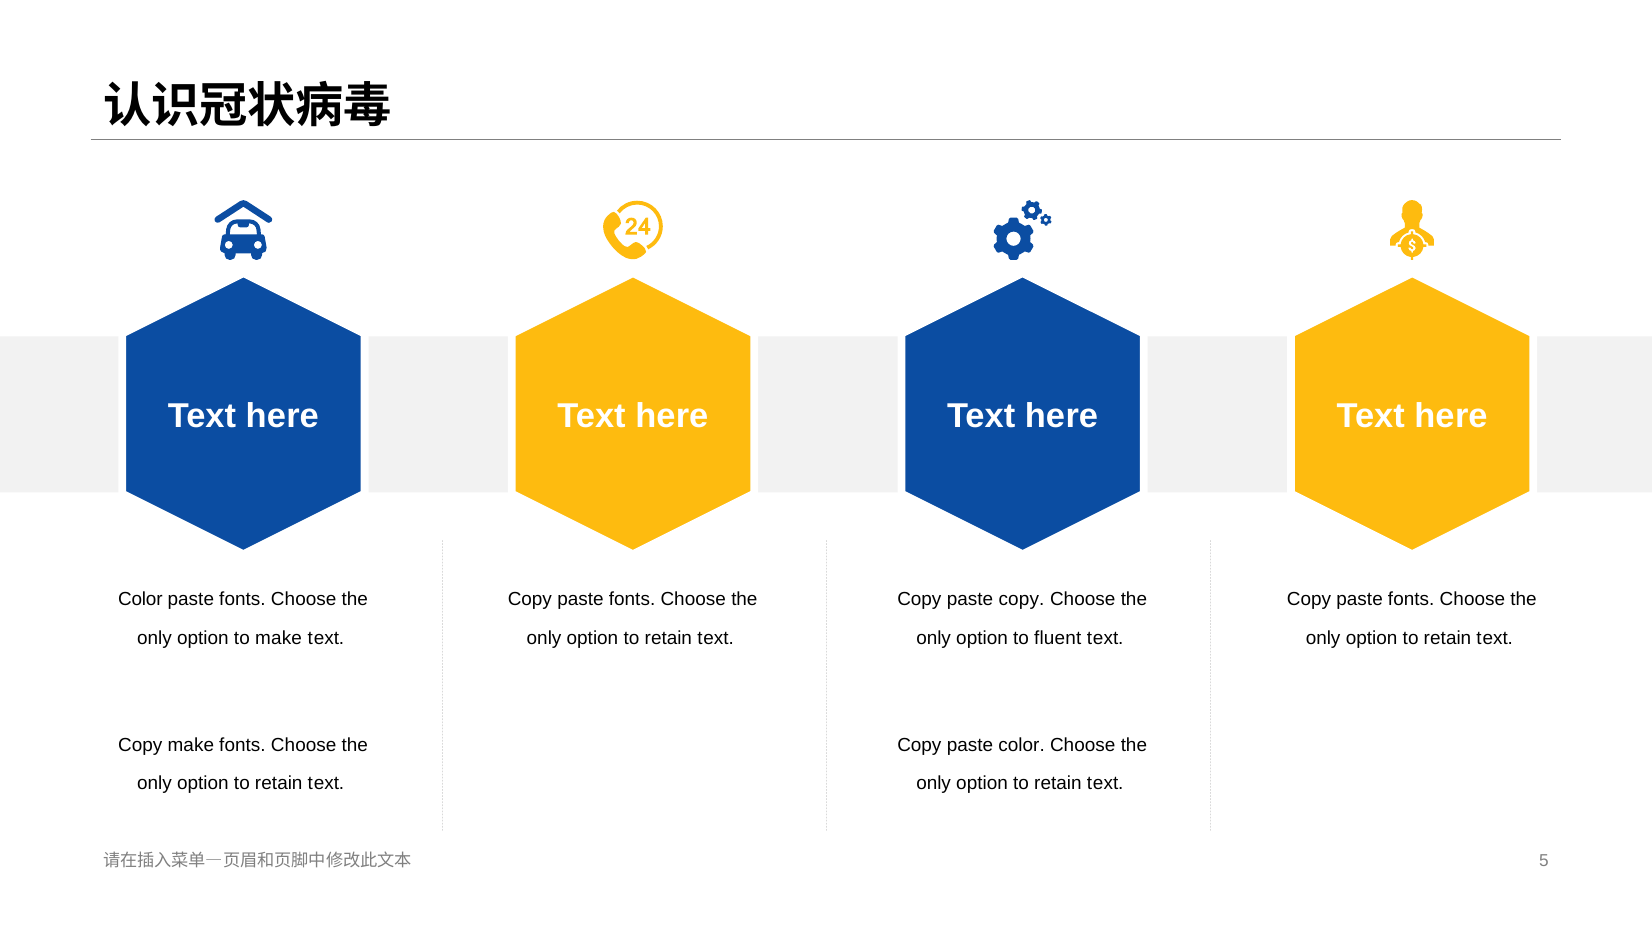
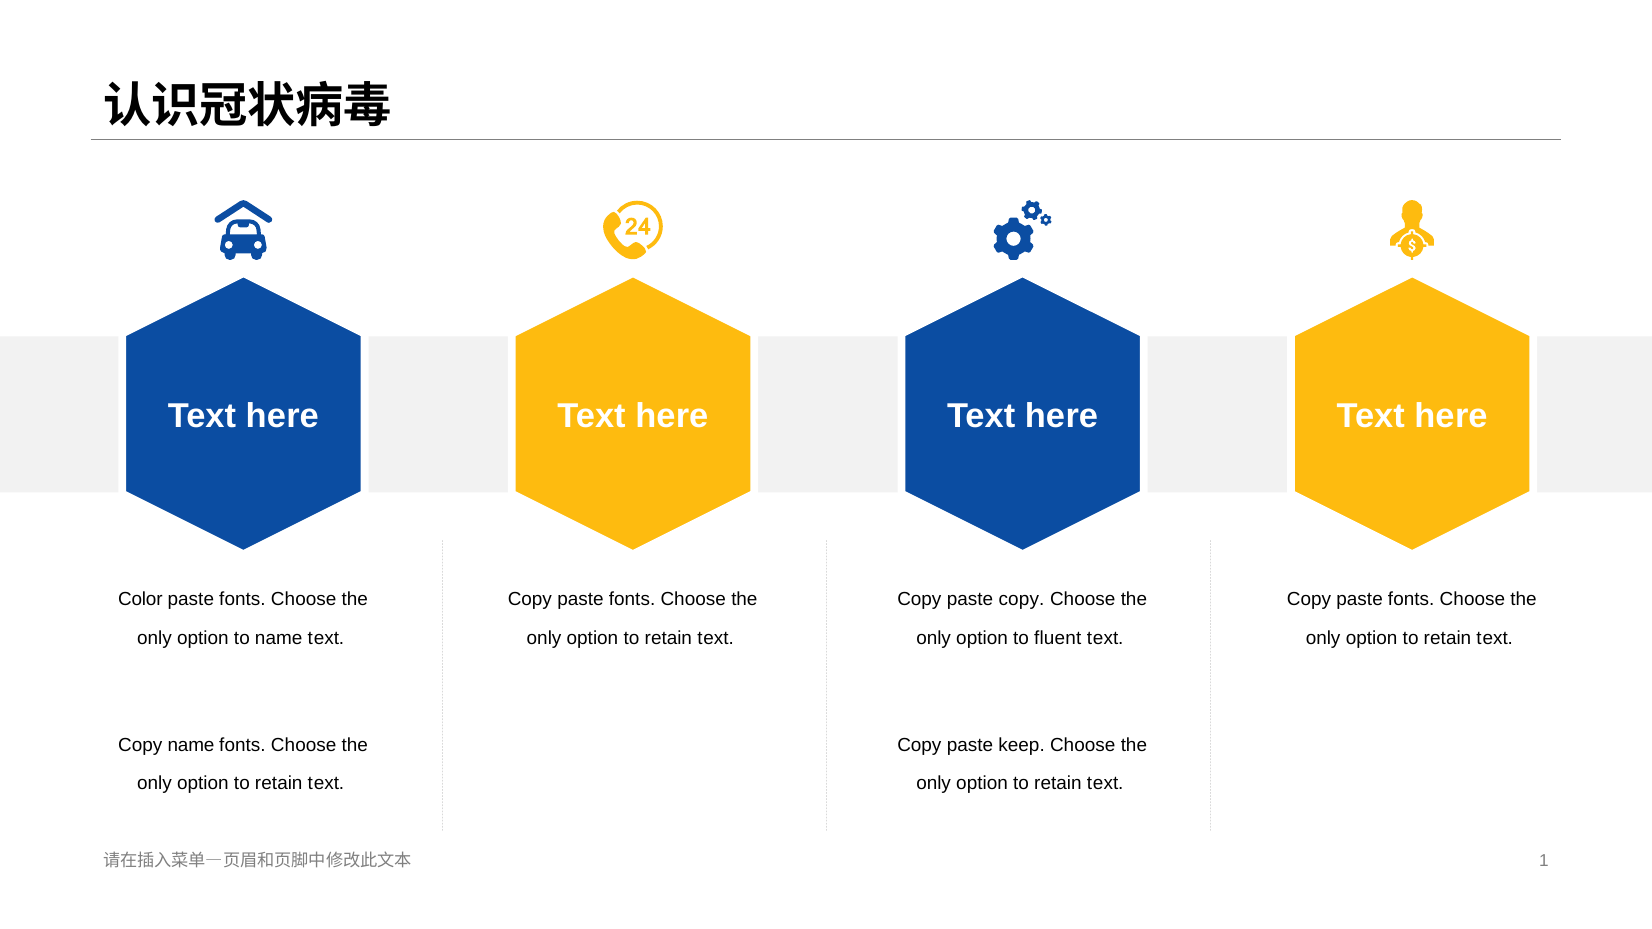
to make: make -> name (279, 639)
Copy make: make -> name (191, 745)
paste color: color -> keep (1022, 745)
5: 5 -> 1 (1544, 861)
